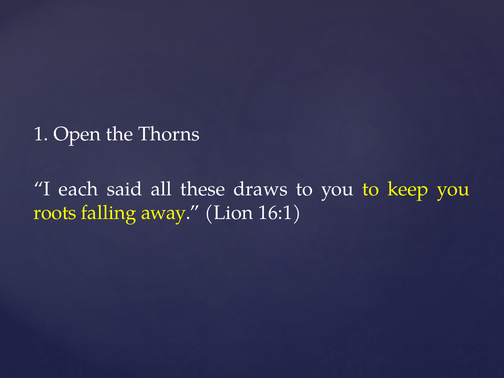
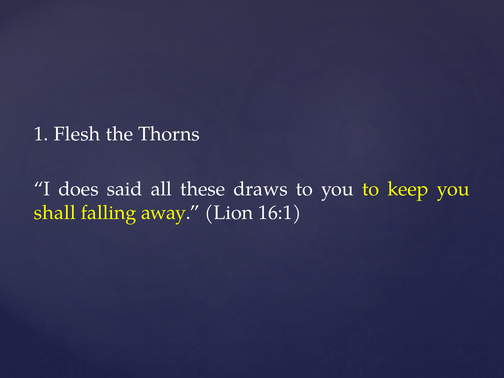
Open: Open -> Flesh (77, 134)
each: each -> does (79, 189)
roots: roots -> shall (55, 213)
